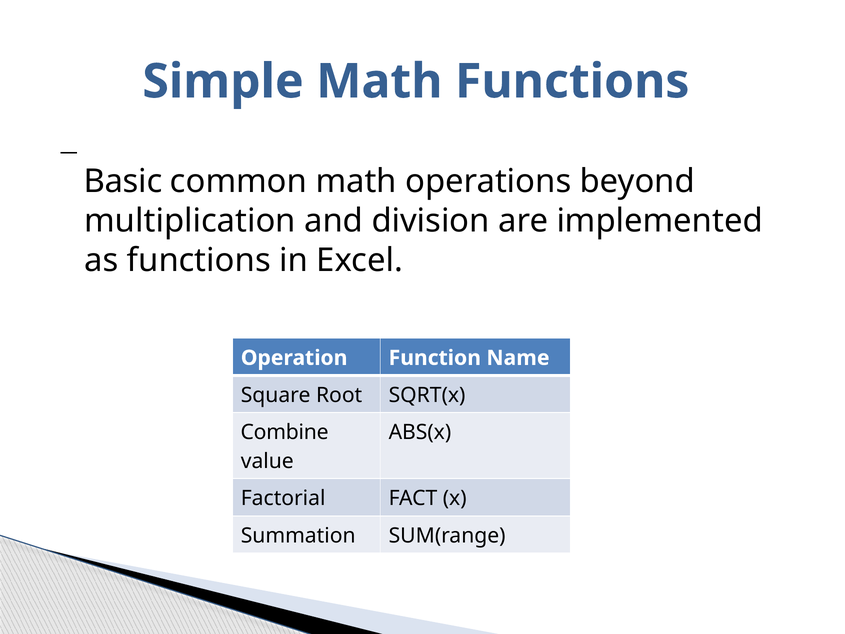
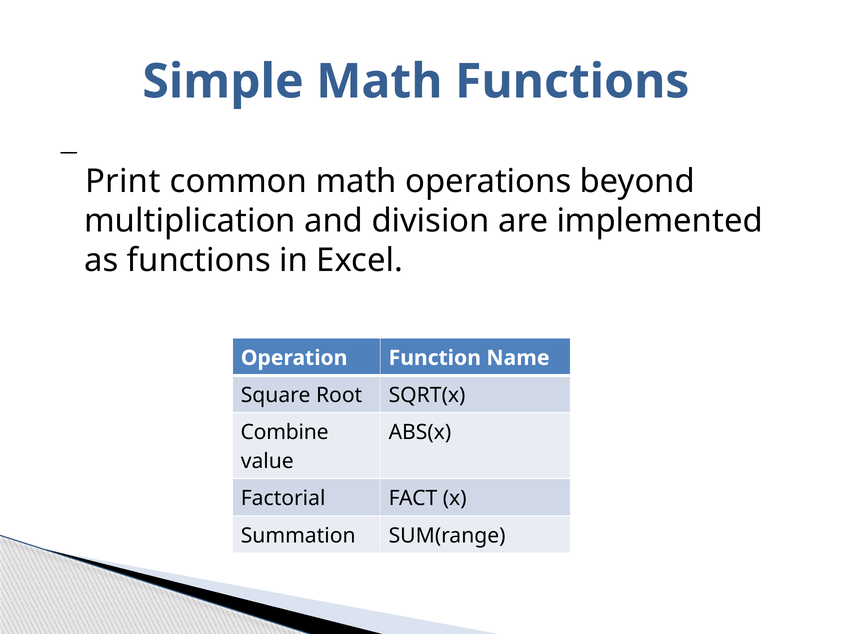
Basic: Basic -> Print (123, 182)
